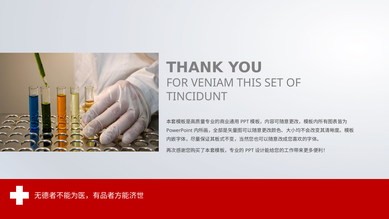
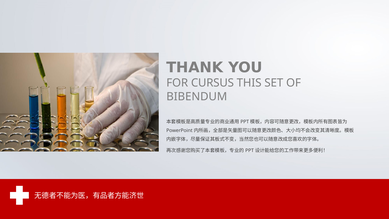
VENIAM: VENIAM -> CURSUS (212, 83)
TINCIDUNT: TINCIDUNT -> BIBENDUM (197, 96)
